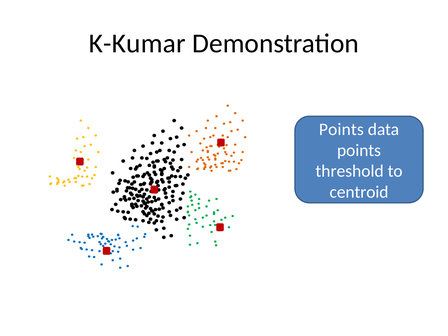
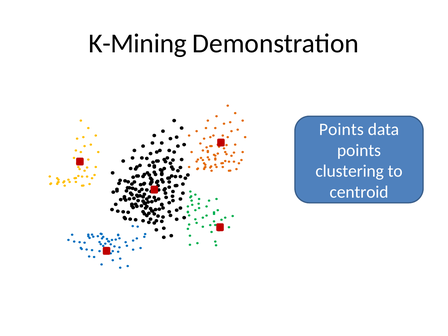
K-Kumar: K-Kumar -> K-Mining (138, 43)
threshold: threshold -> clustering (350, 171)
